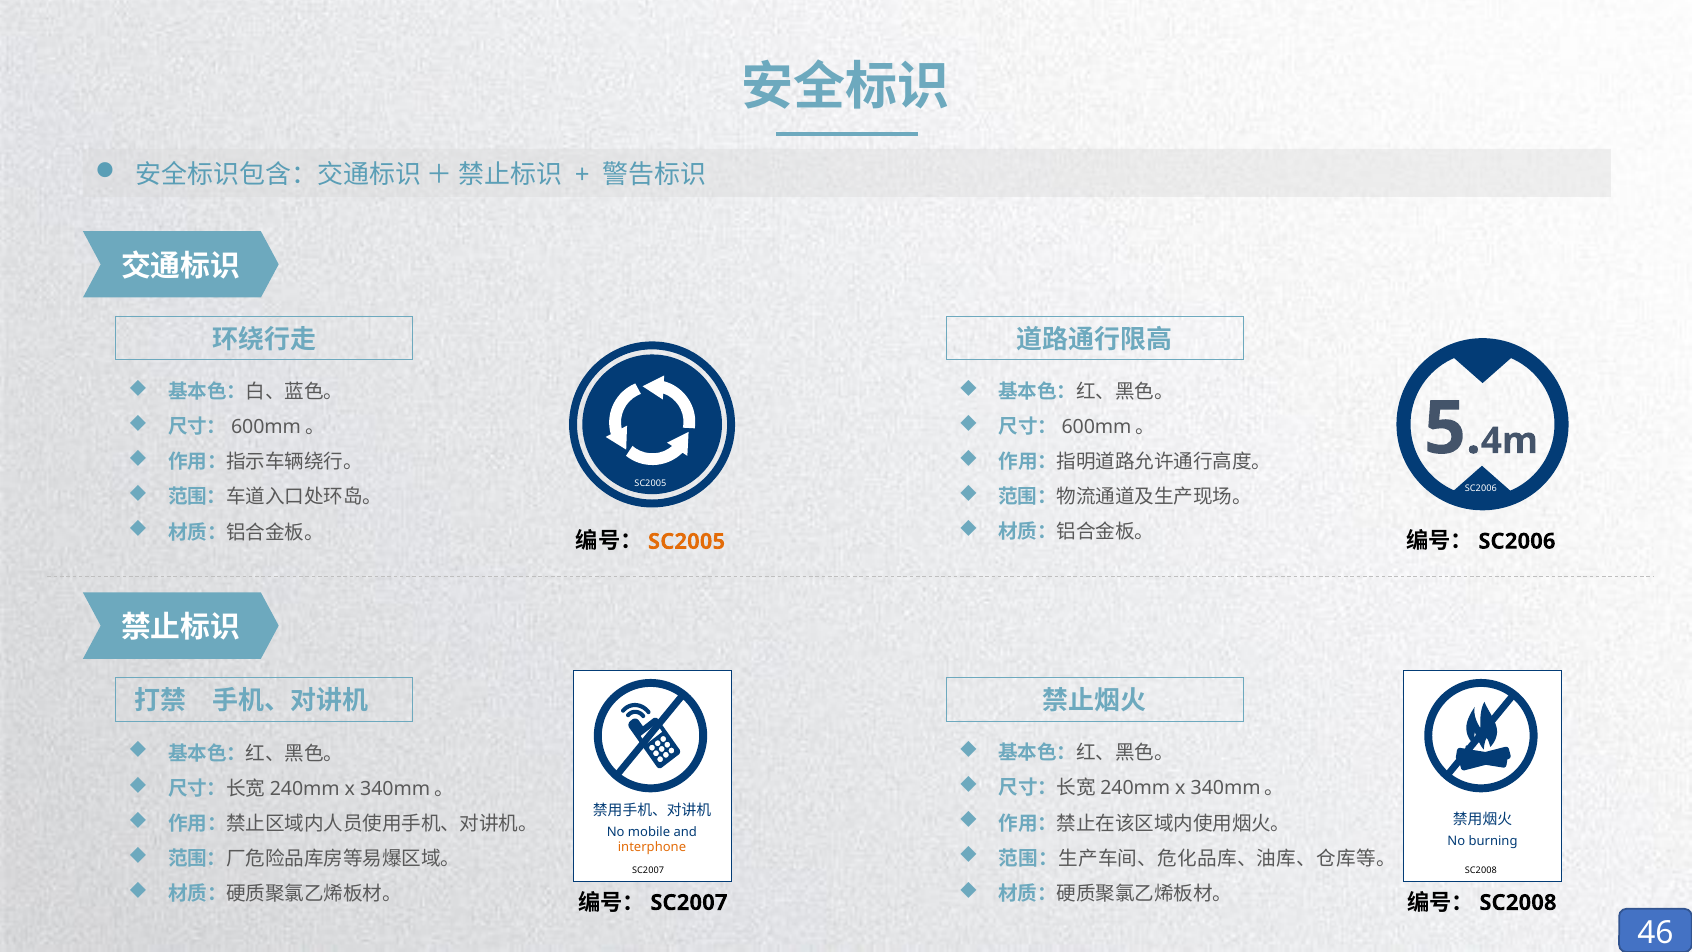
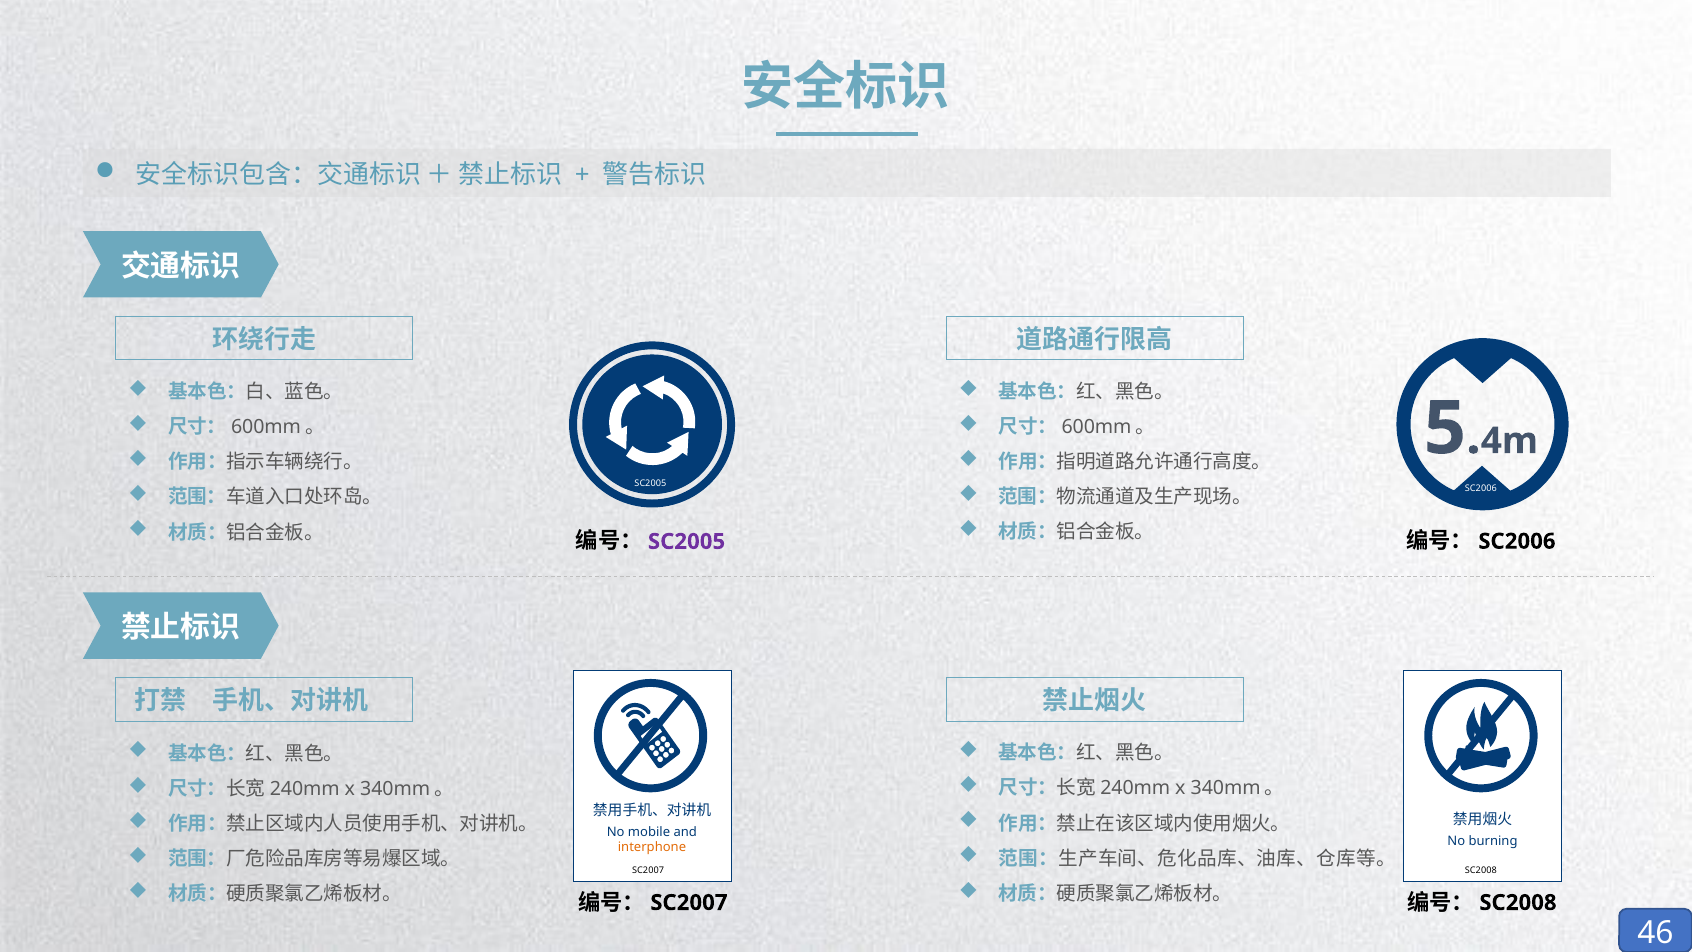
SC2005 colour: orange -> purple (687, 541)
